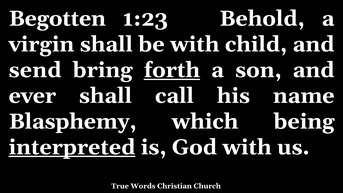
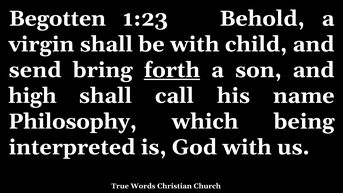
ever: ever -> high (32, 96)
Blasphemy: Blasphemy -> Philosophy (73, 121)
interpreted underline: present -> none (72, 147)
